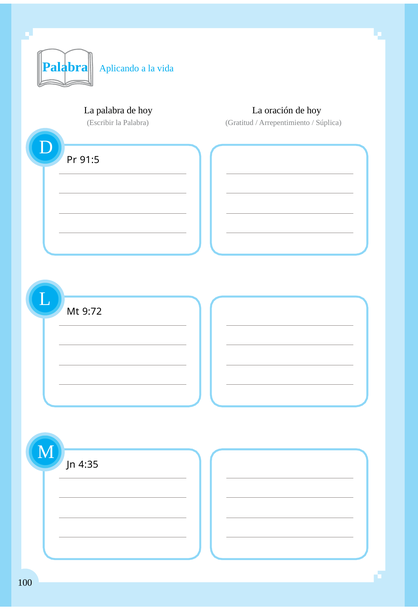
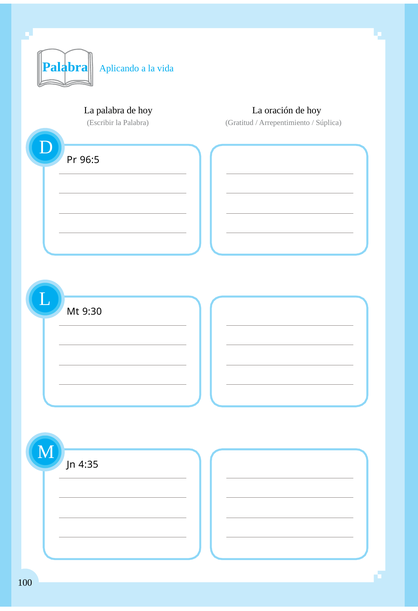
91:5: 91:5 -> 96:5 (90, 160)
9:72: 9:72 -> 9:30 (92, 312)
